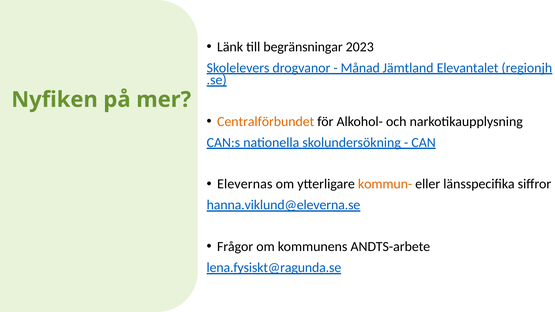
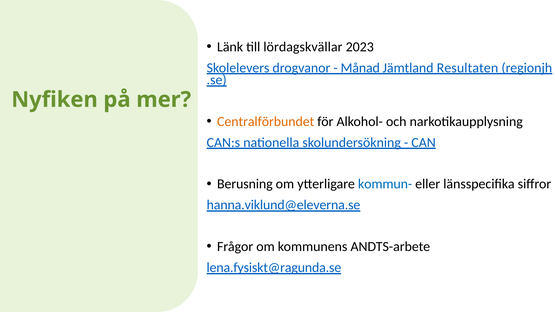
begränsningar: begränsningar -> lördagskvällar (303, 47)
Elevantalet: Elevantalet -> Resultaten (467, 68)
Elevernas: Elevernas -> Berusning (245, 184)
kommun- colour: orange -> blue (385, 184)
